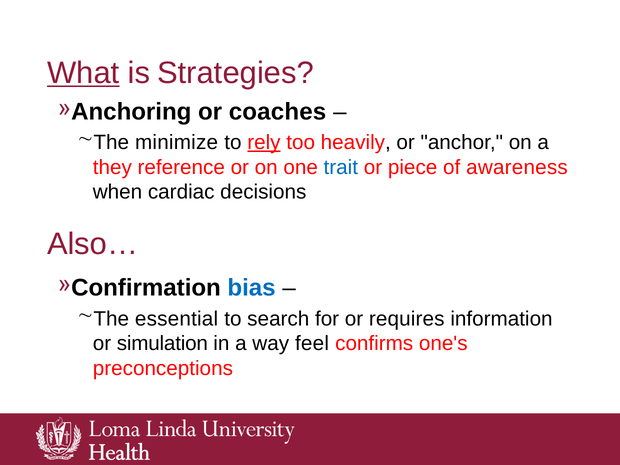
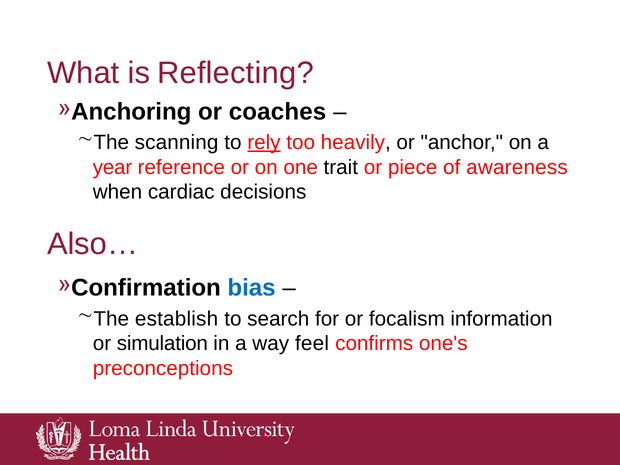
What underline: present -> none (83, 73)
Strategies: Strategies -> Reflecting (235, 73)
minimize: minimize -> scanning (177, 142)
they: they -> year (112, 167)
trait colour: blue -> black (341, 167)
essential: essential -> establish (177, 319)
requires: requires -> focalism (407, 319)
